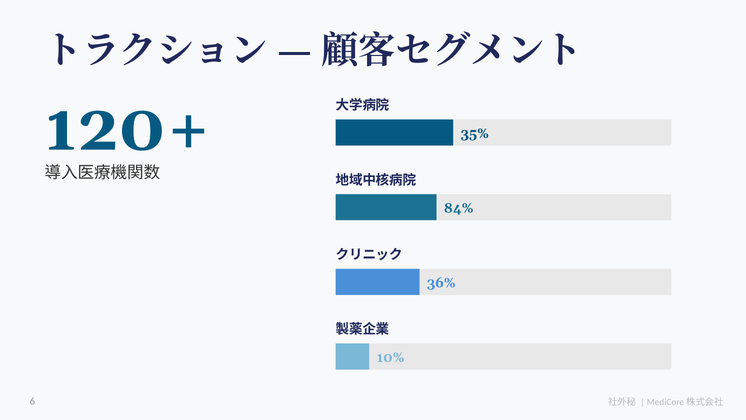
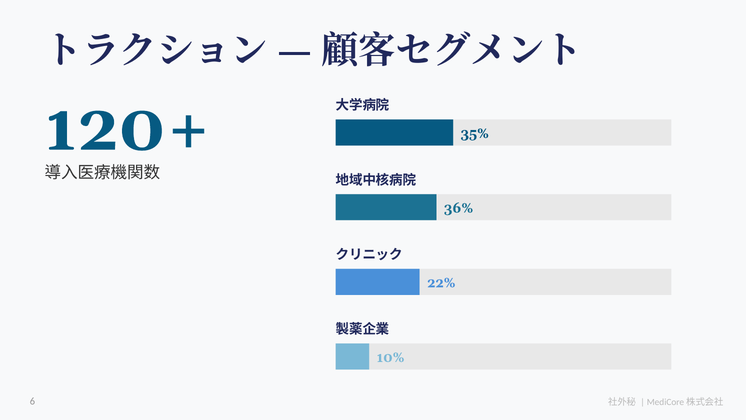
84%: 84% -> 36% (459, 208)
36%: 36% -> 22% (441, 283)
